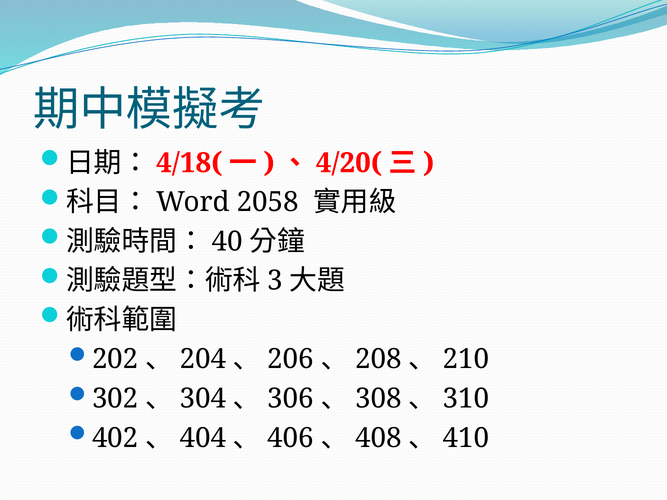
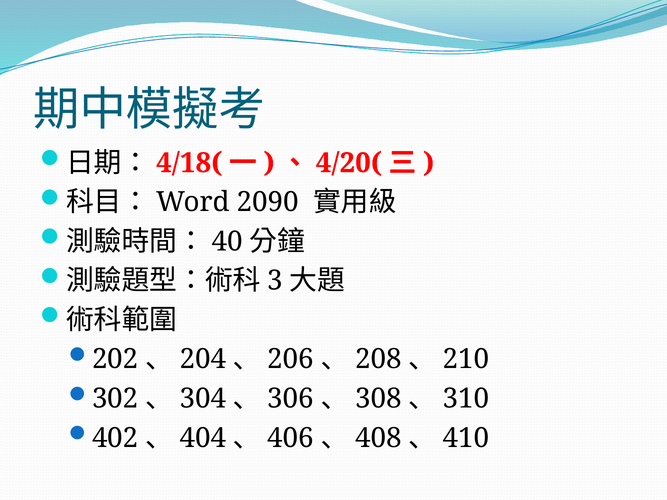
2058: 2058 -> 2090 (268, 202)
